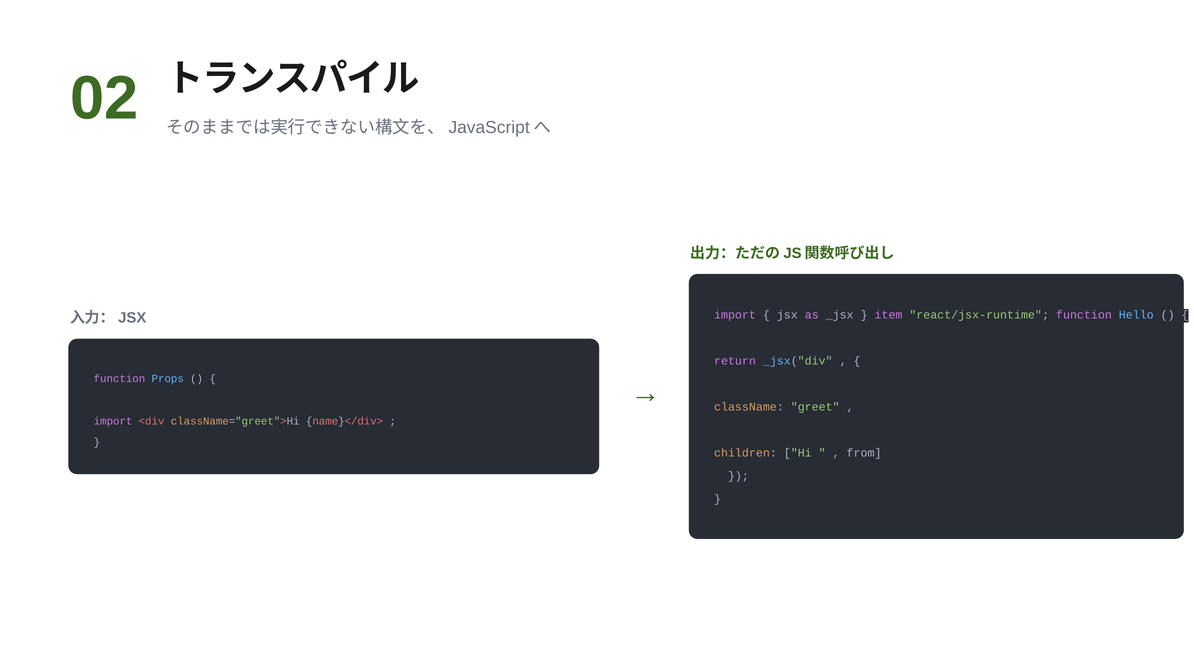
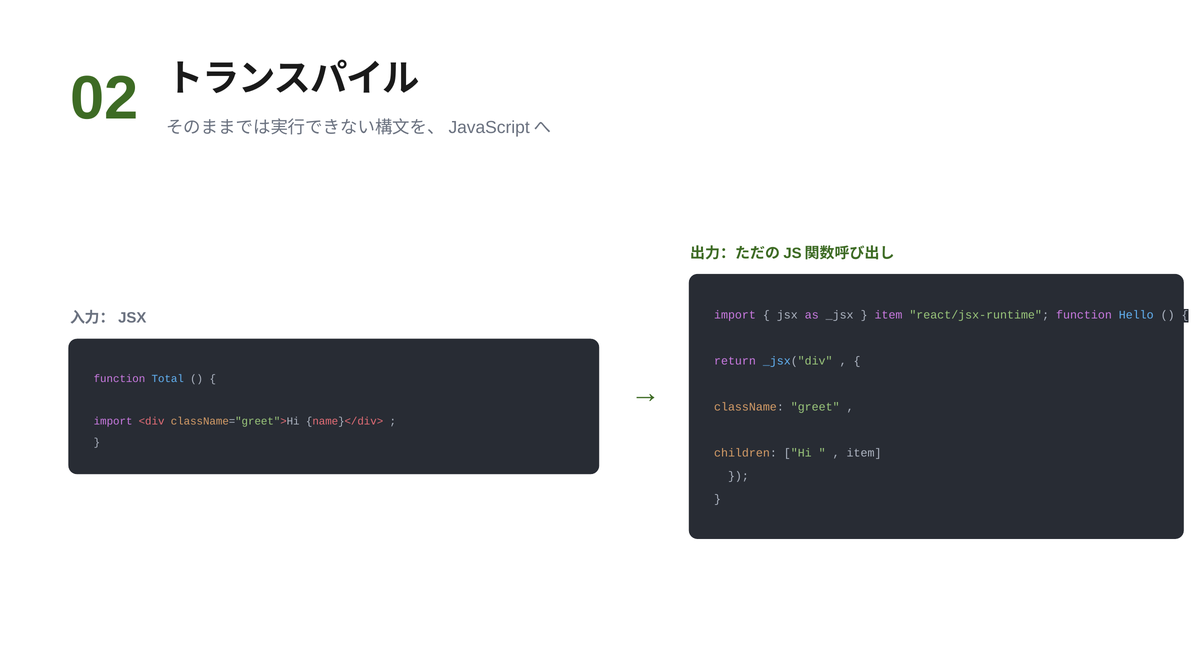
Props: Props -> Total (168, 378)
from: from -> item (864, 453)
